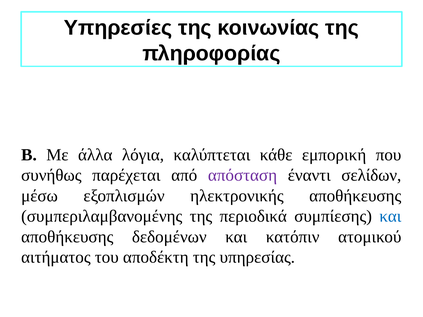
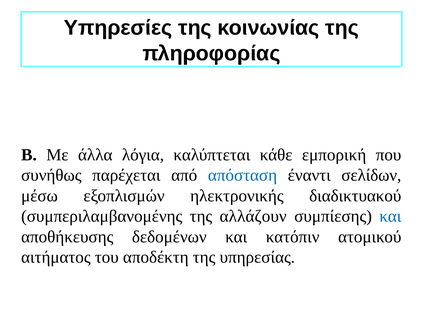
απόσταση colour: purple -> blue (243, 175)
ηλεκτρονικής αποθήκευσης: αποθήκευσης -> διαδικτυακού (355, 196)
περιοδικά: περιοδικά -> αλλάζουν (253, 216)
